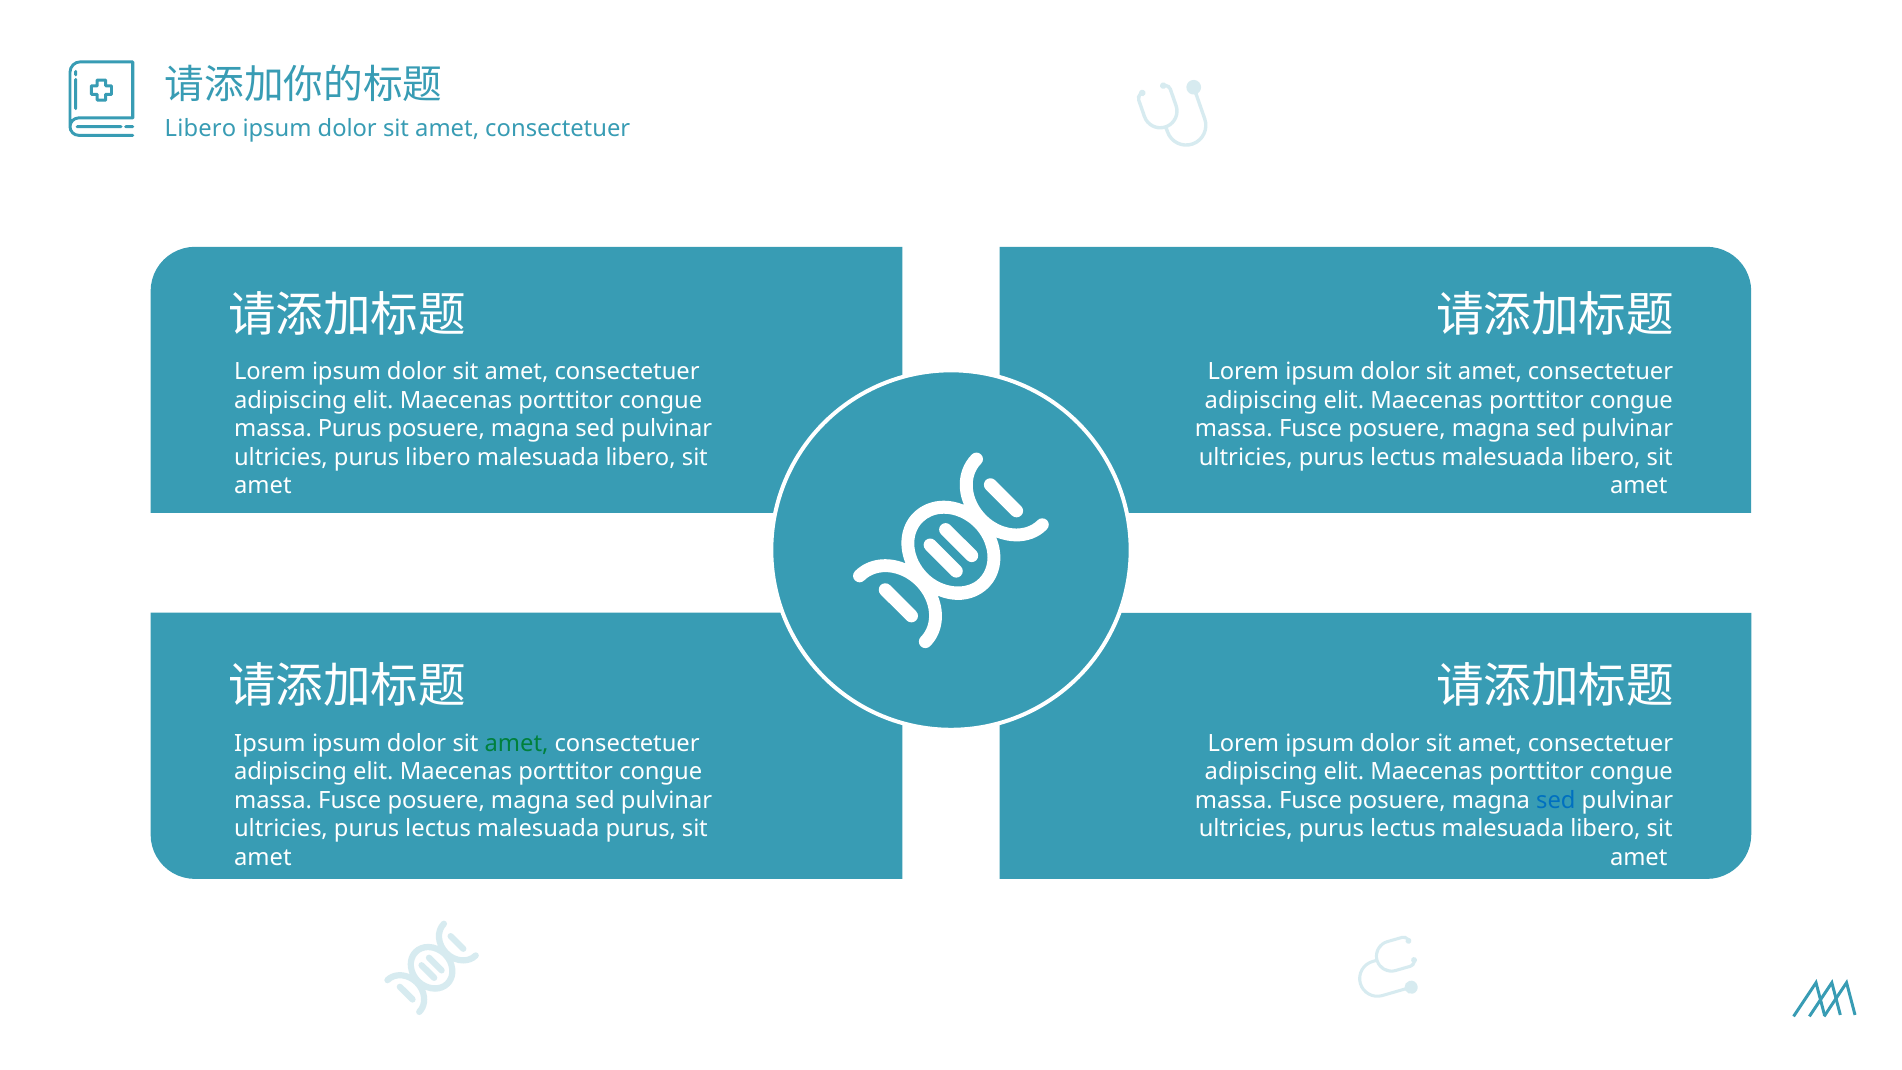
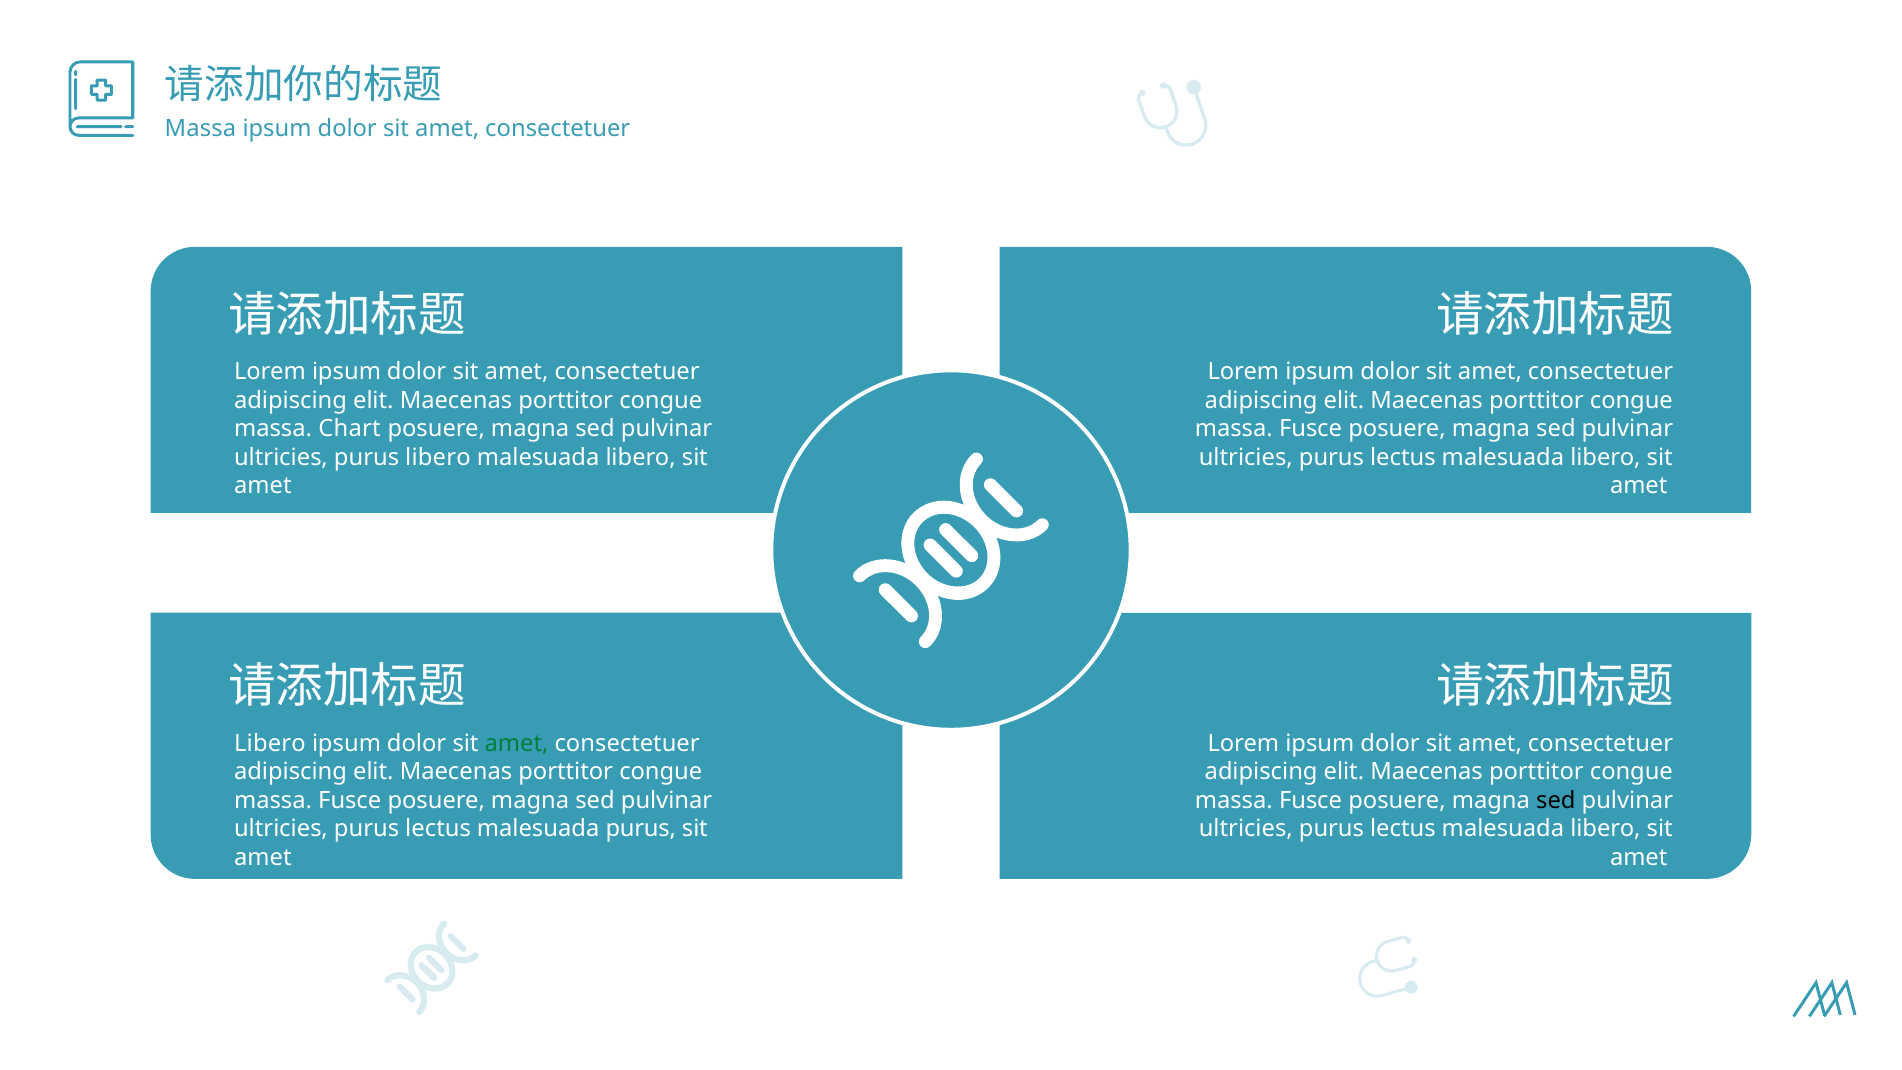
Libero: Libero -> Massa (200, 129)
massa Purus: Purus -> Chart (350, 429)
Ipsum: Ipsum -> Libero (270, 743)
sed colour: blue -> black (1556, 800)
